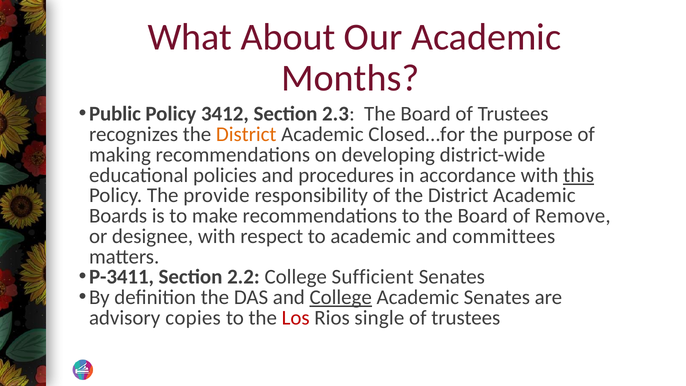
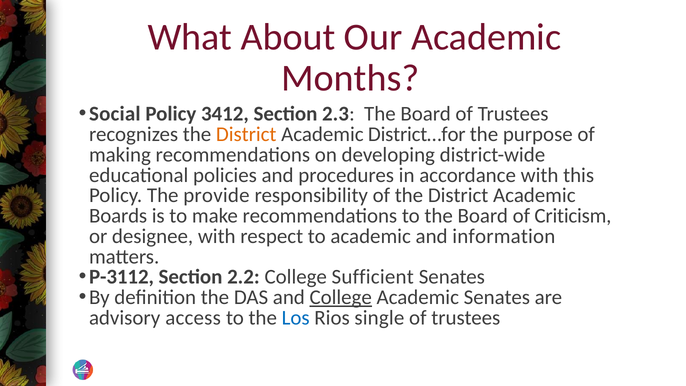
Public: Public -> Social (115, 114)
Closed…for: Closed…for -> District…for (417, 134)
this underline: present -> none (579, 175)
Remove: Remove -> Criticism (573, 216)
committees: committees -> information (504, 236)
P-3411: P-3411 -> P-3112 (121, 277)
copies: copies -> access (193, 318)
Los colour: red -> blue (296, 318)
